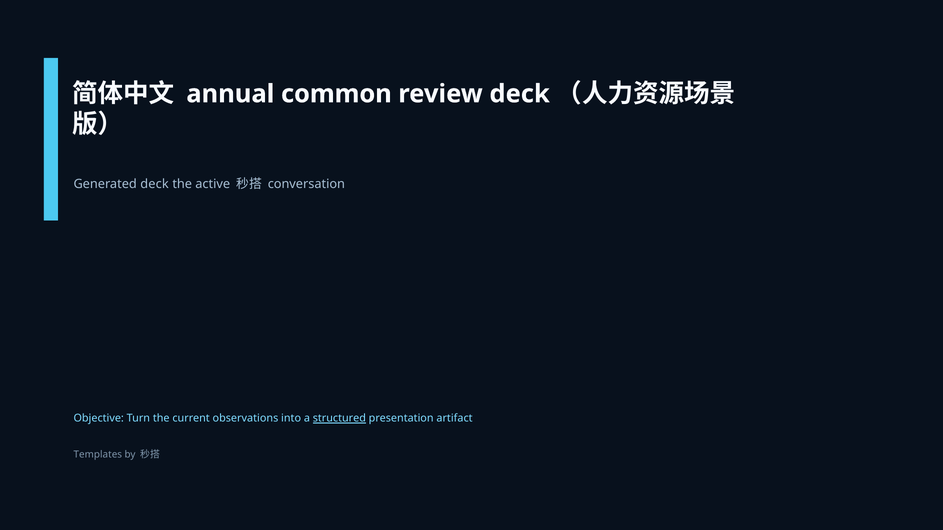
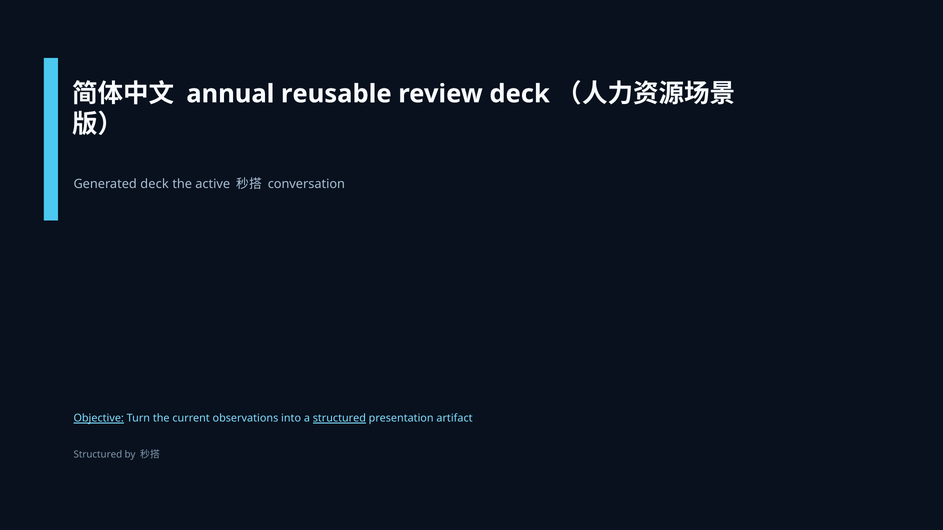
common: common -> reusable (336, 94)
Objective underline: none -> present (99, 419)
Templates: Templates -> Structured (98, 455)
